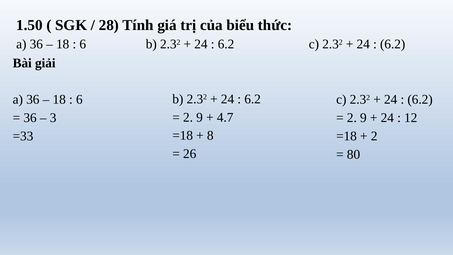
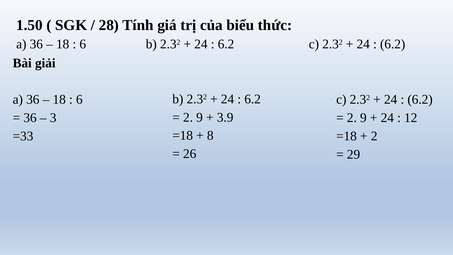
4.7: 4.7 -> 3.9 (225, 117)
80: 80 -> 29 (354, 154)
